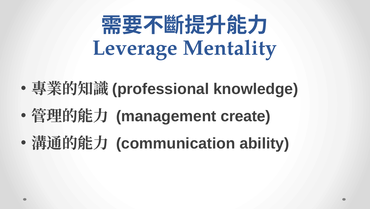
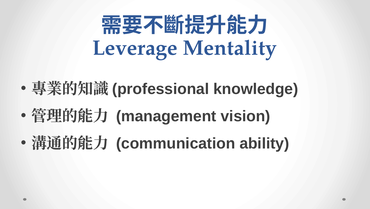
create: create -> vision (246, 116)
